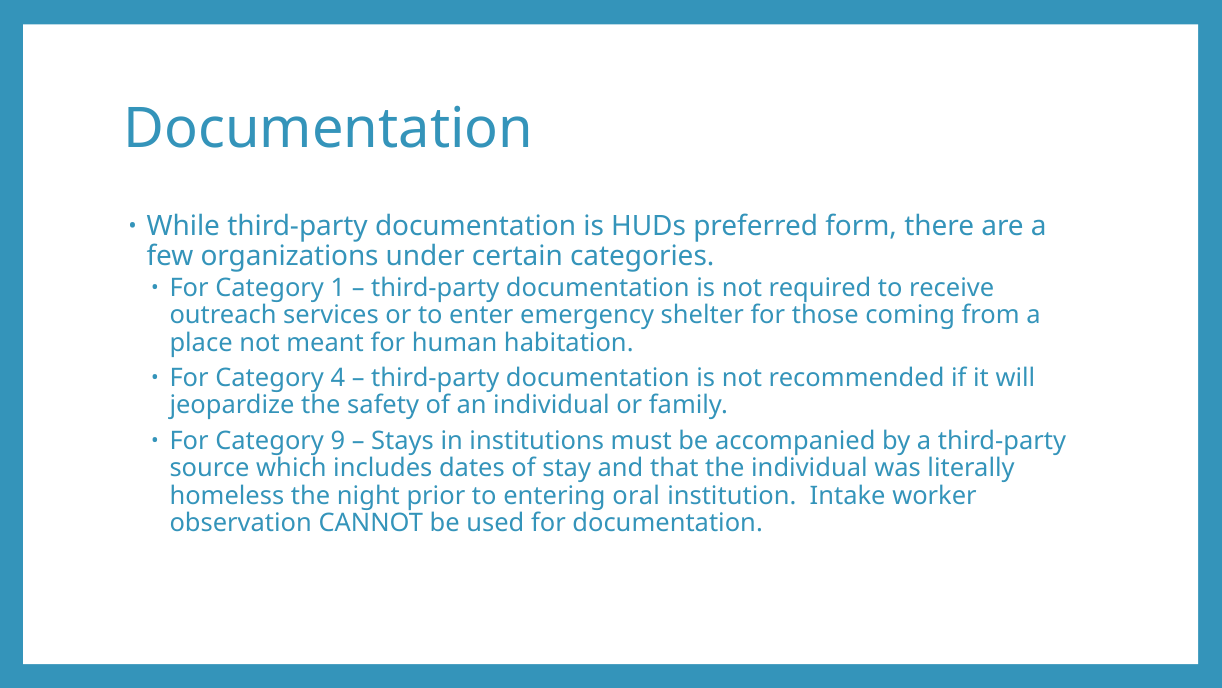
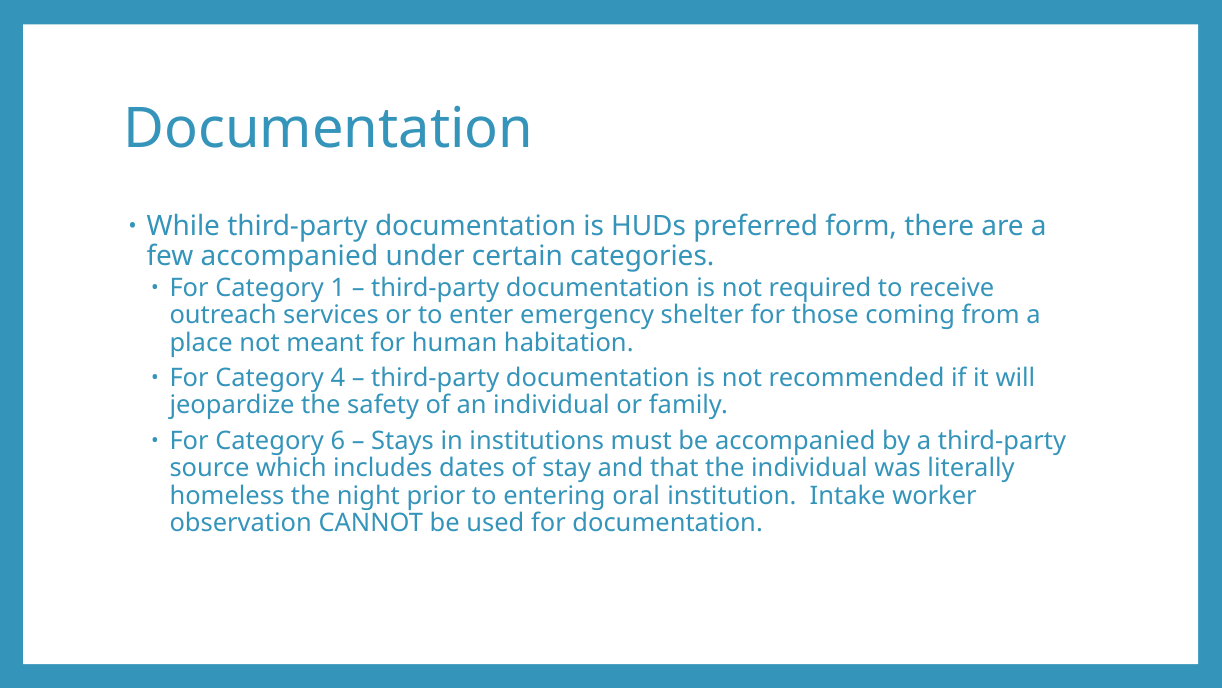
few organizations: organizations -> accompanied (289, 256)
9: 9 -> 6 (338, 440)
